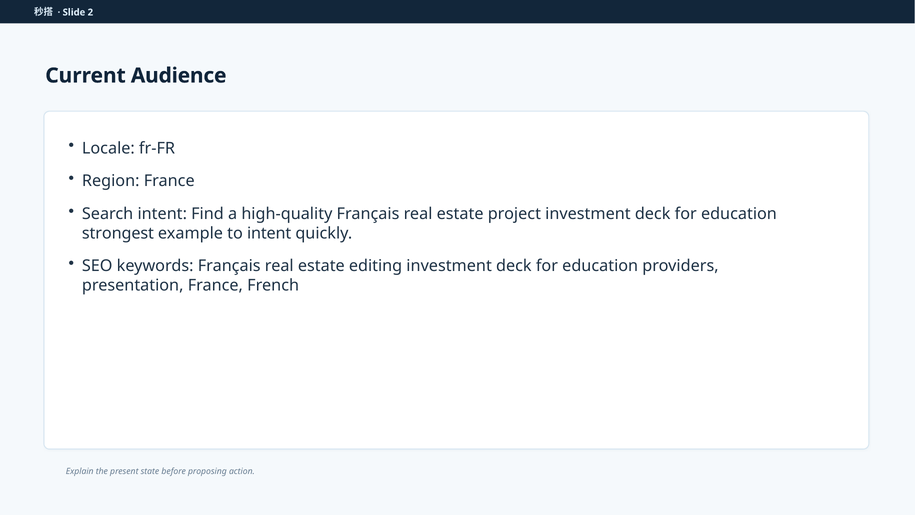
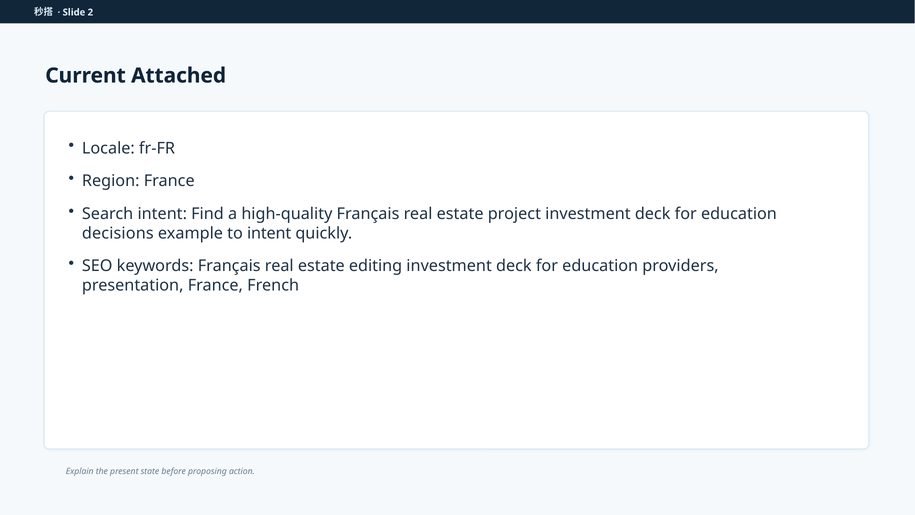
Audience: Audience -> Attached (179, 76)
strongest: strongest -> decisions (118, 233)
